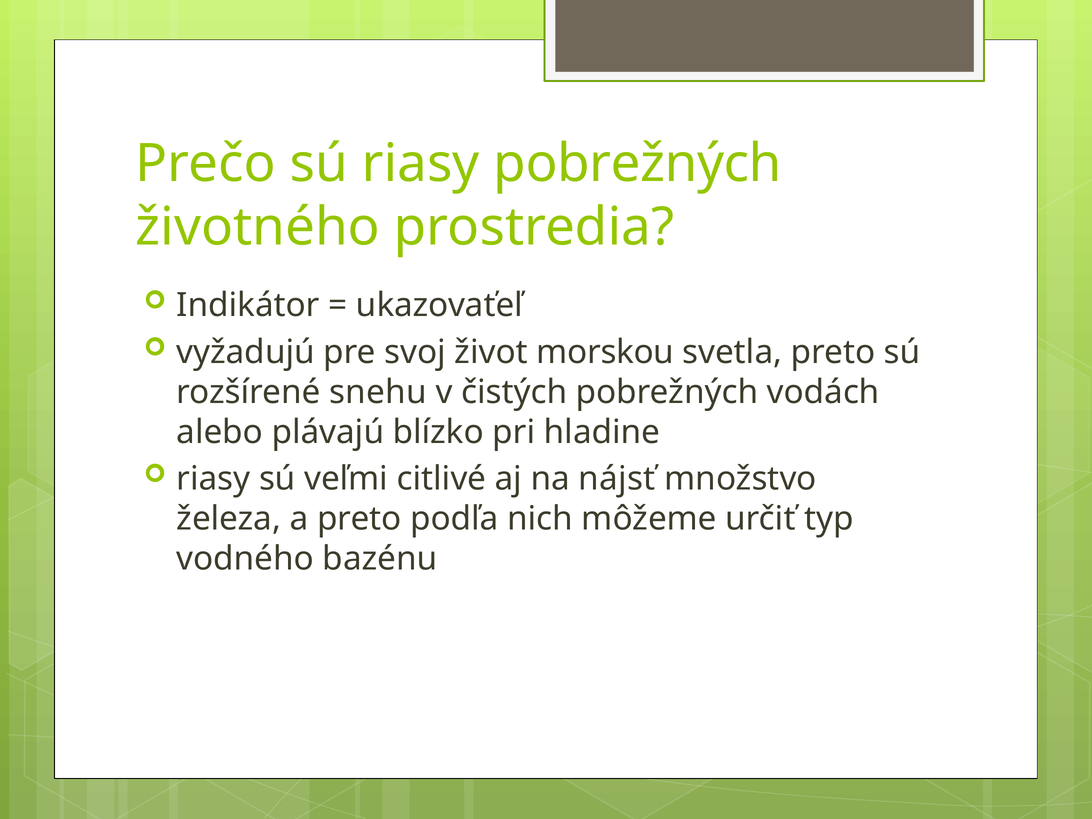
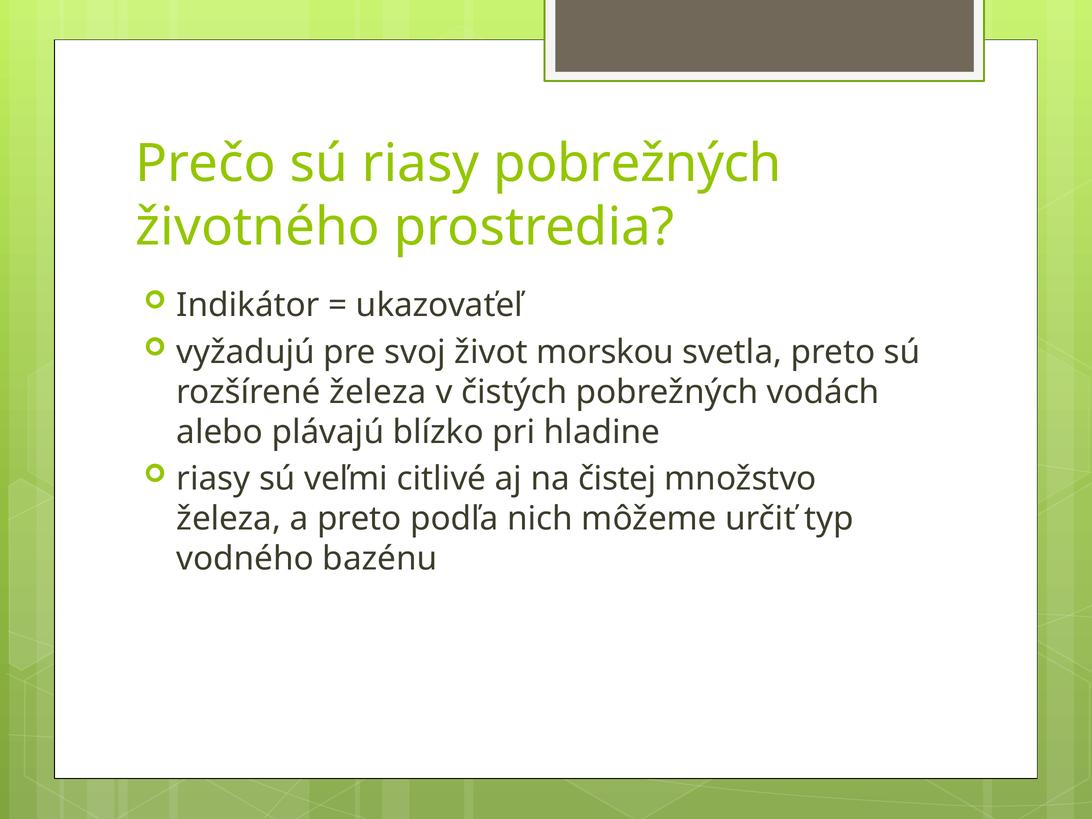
rozšírené snehu: snehu -> železa (378, 392)
nájsť: nájsť -> čistej (617, 479)
